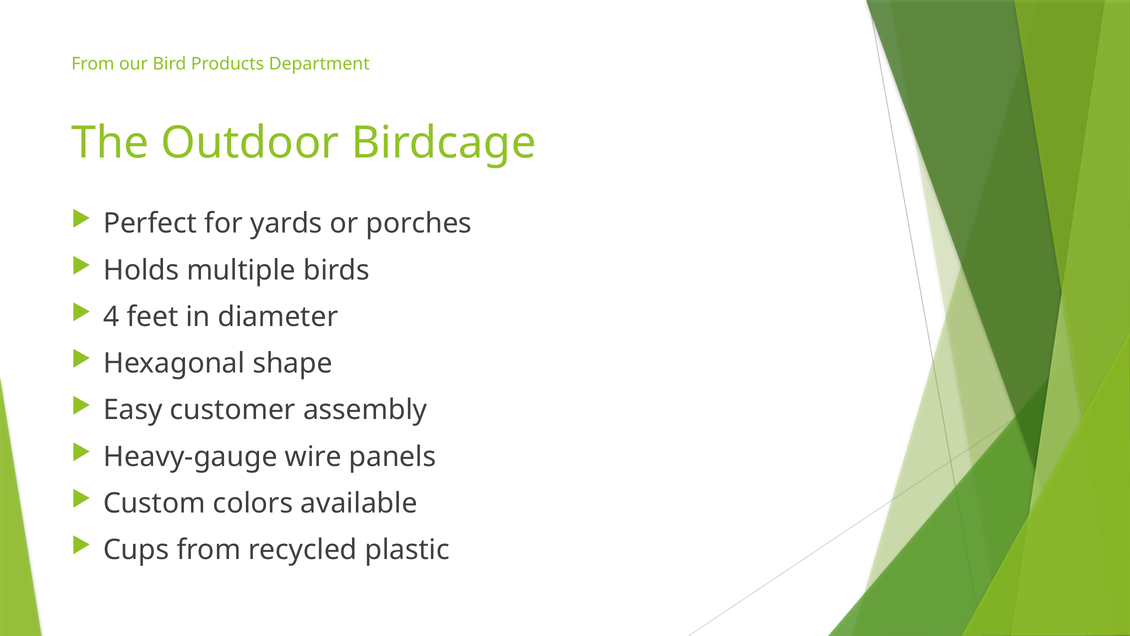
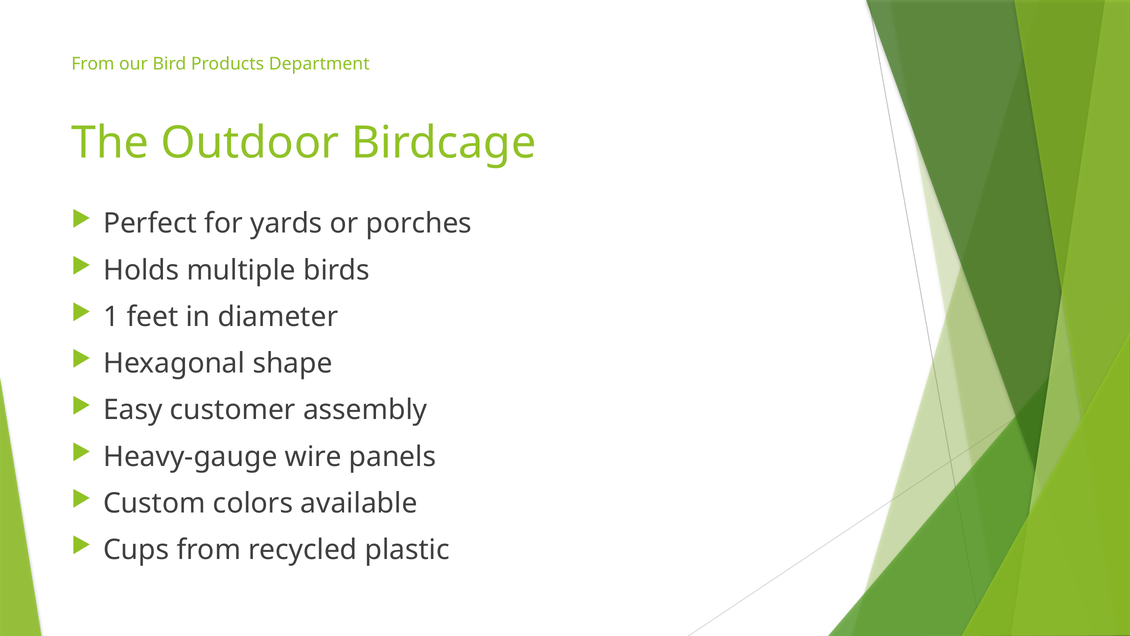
4: 4 -> 1 (111, 317)
